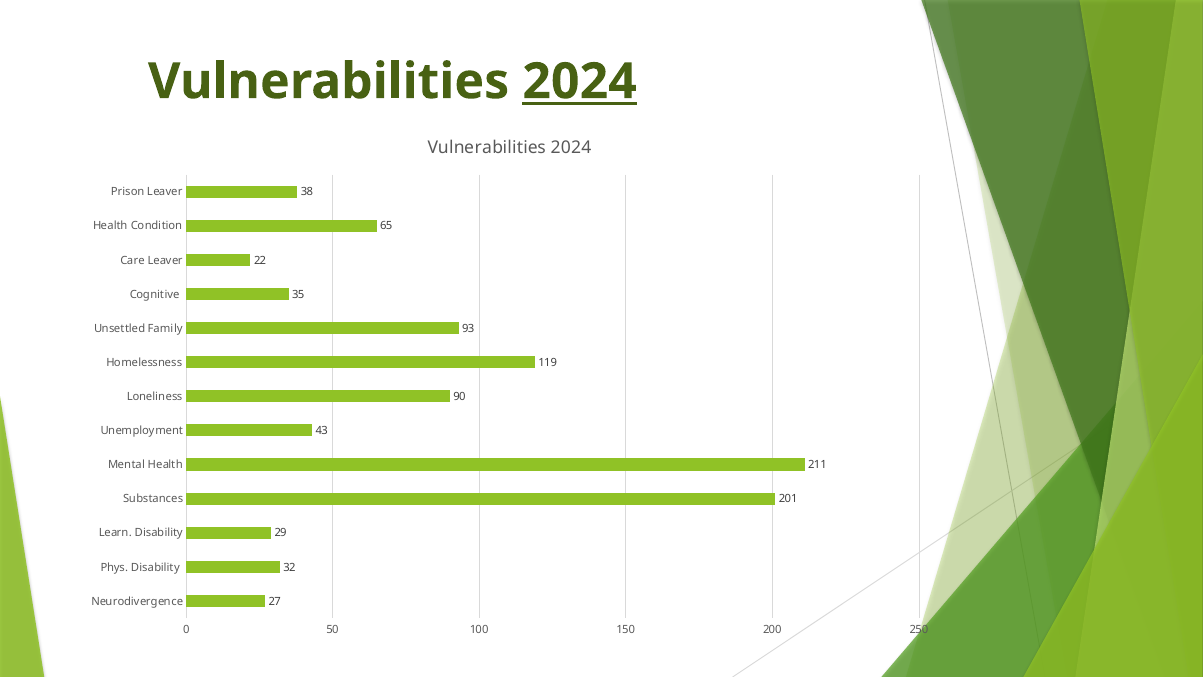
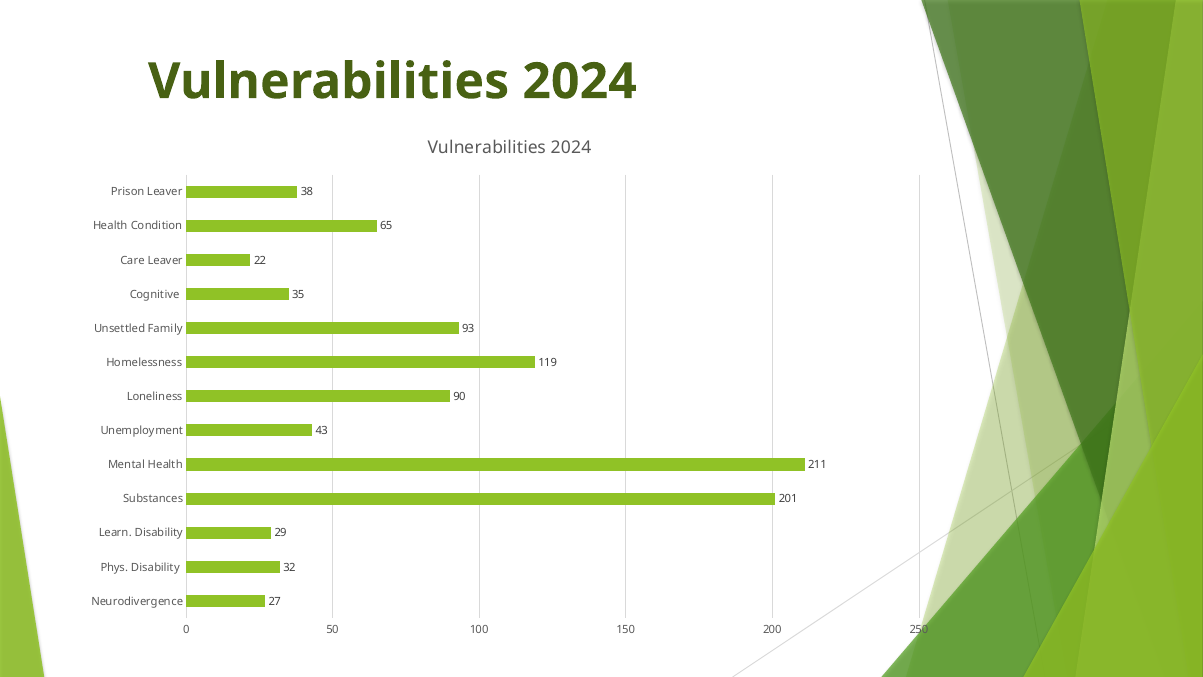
2024 underline: present -> none (580, 82)
